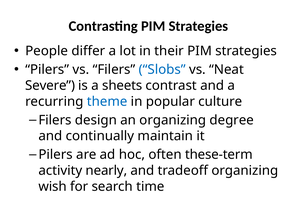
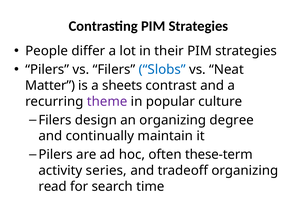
Severe: Severe -> Matter (50, 86)
theme colour: blue -> purple (107, 102)
nearly: nearly -> series (106, 171)
wish: wish -> read (53, 187)
